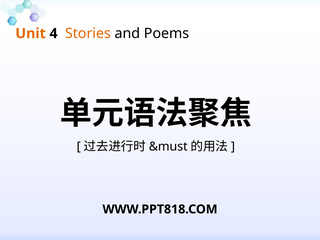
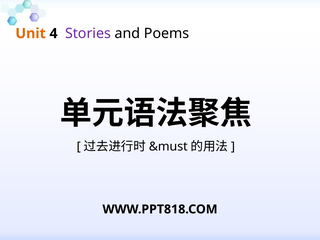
Stories colour: orange -> purple (88, 33)
